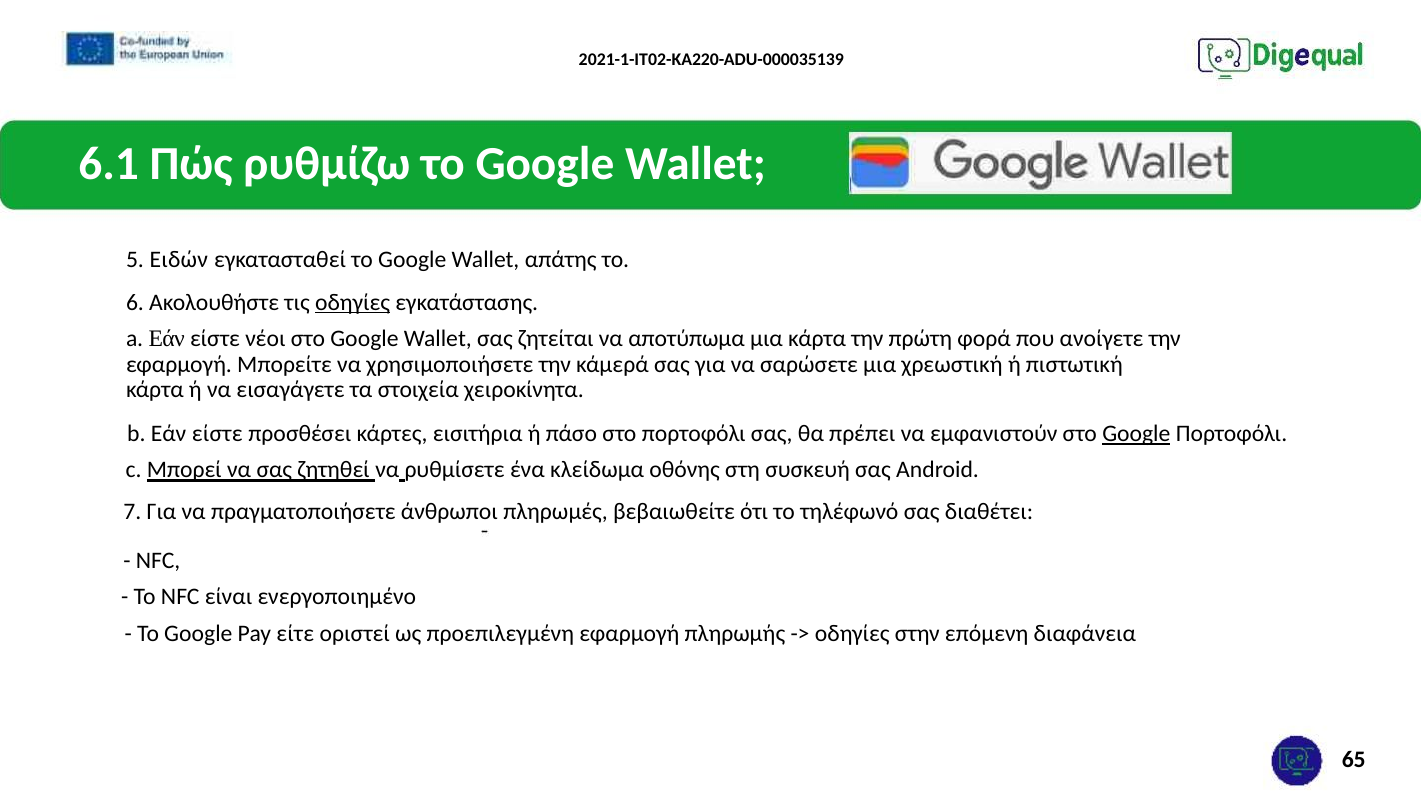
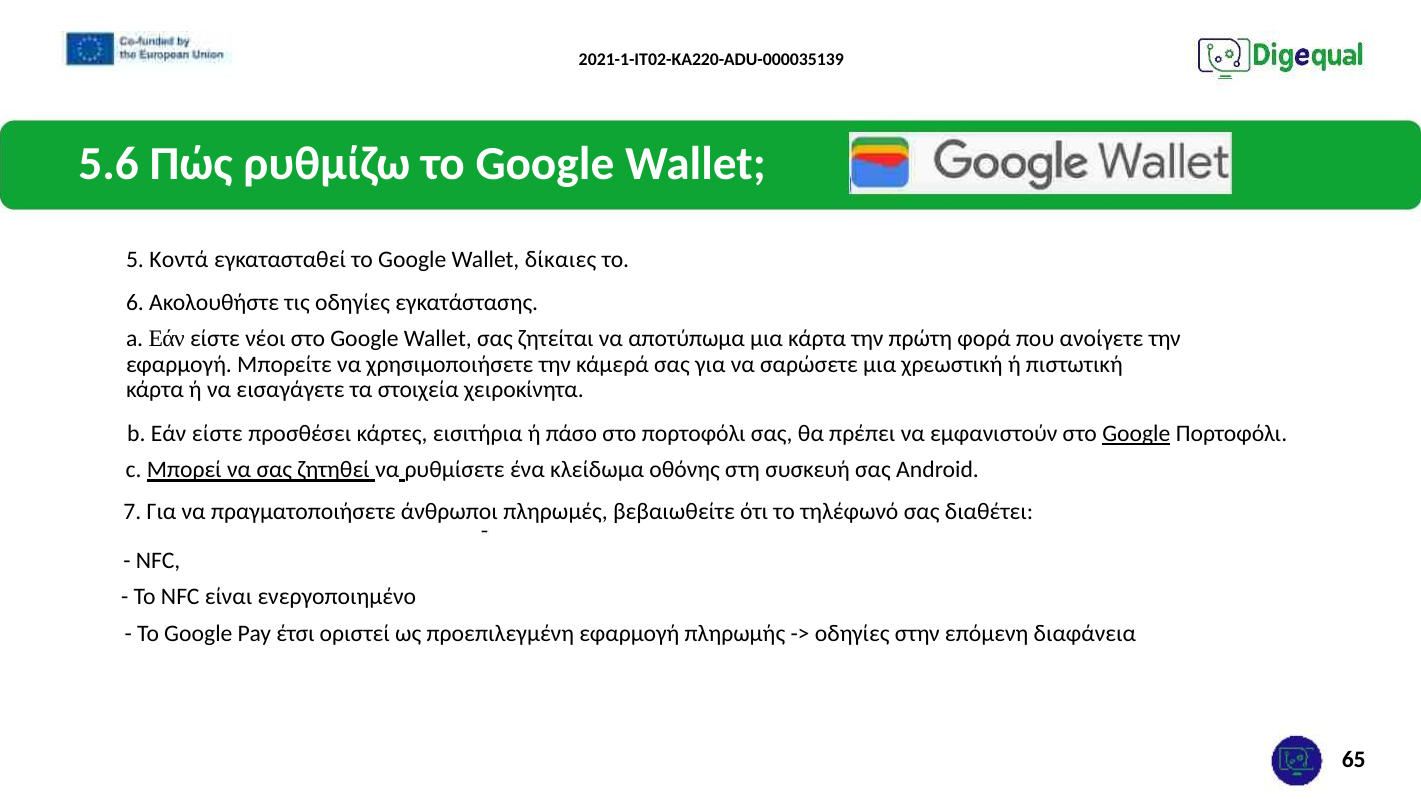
6.1: 6.1 -> 5.6 (109, 163)
Ειδών: Ειδών -> Κοντά (179, 260)
απάτης: απάτης -> δίκαιες (561, 260)
οδηγίες underline: present -> none (353, 303)
είτε: είτε -> έτσι (295, 634)
